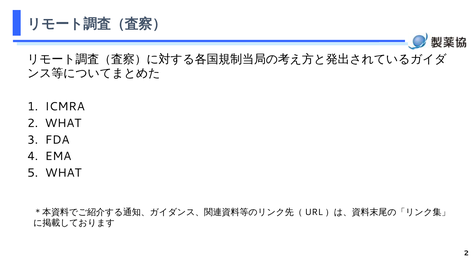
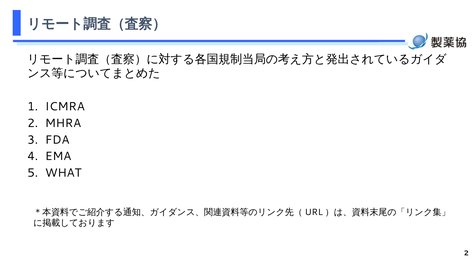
2 WHAT: WHAT -> MHRA (63, 123)
